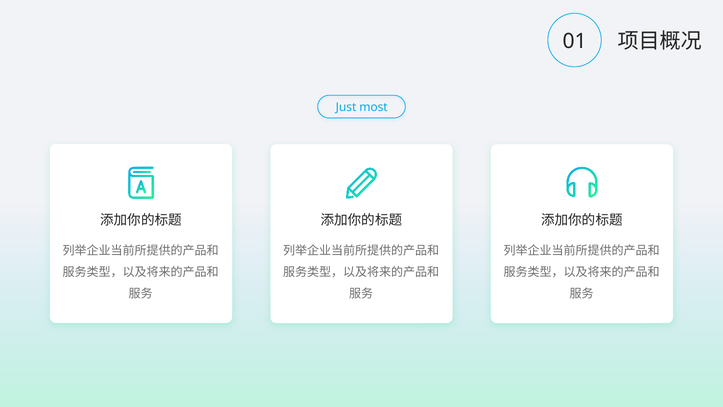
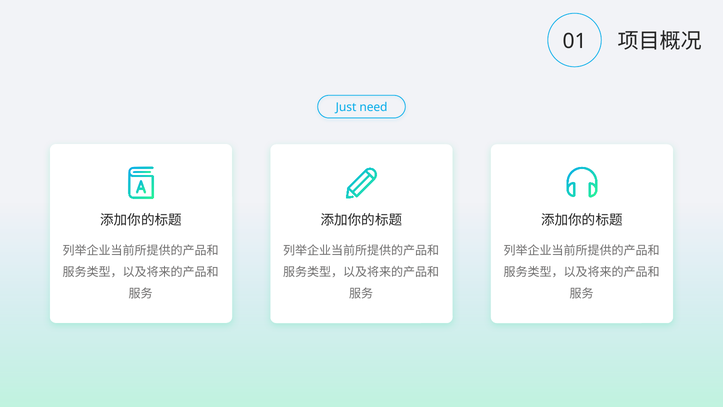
most: most -> need (373, 107)
